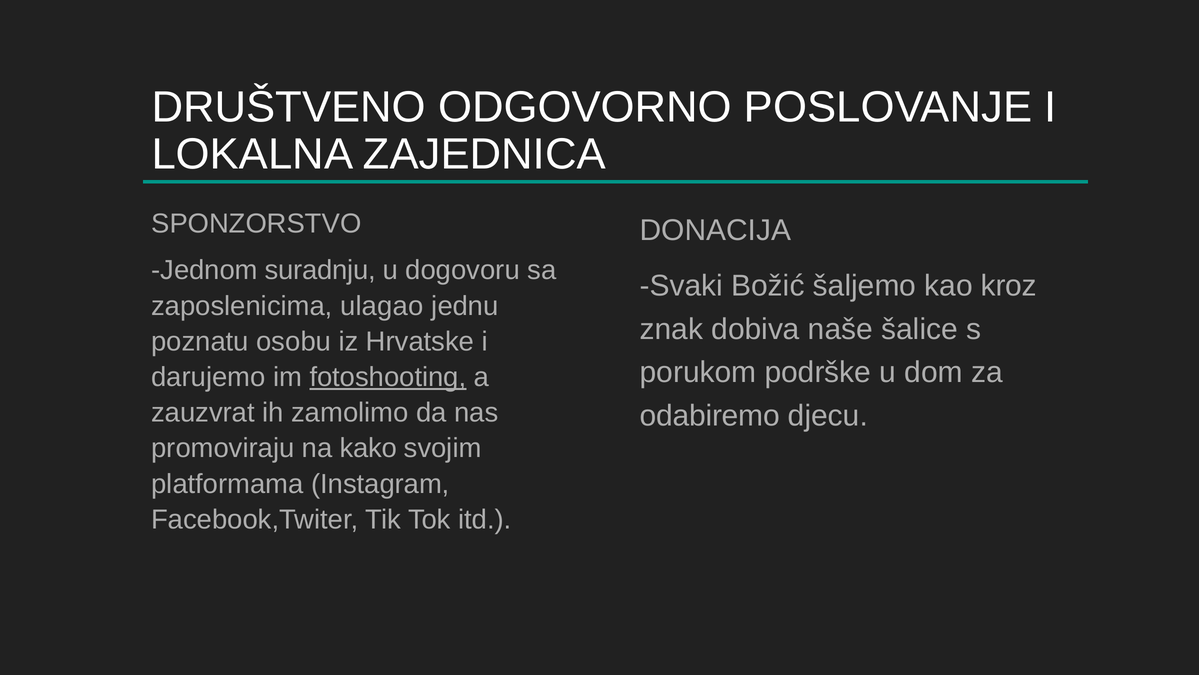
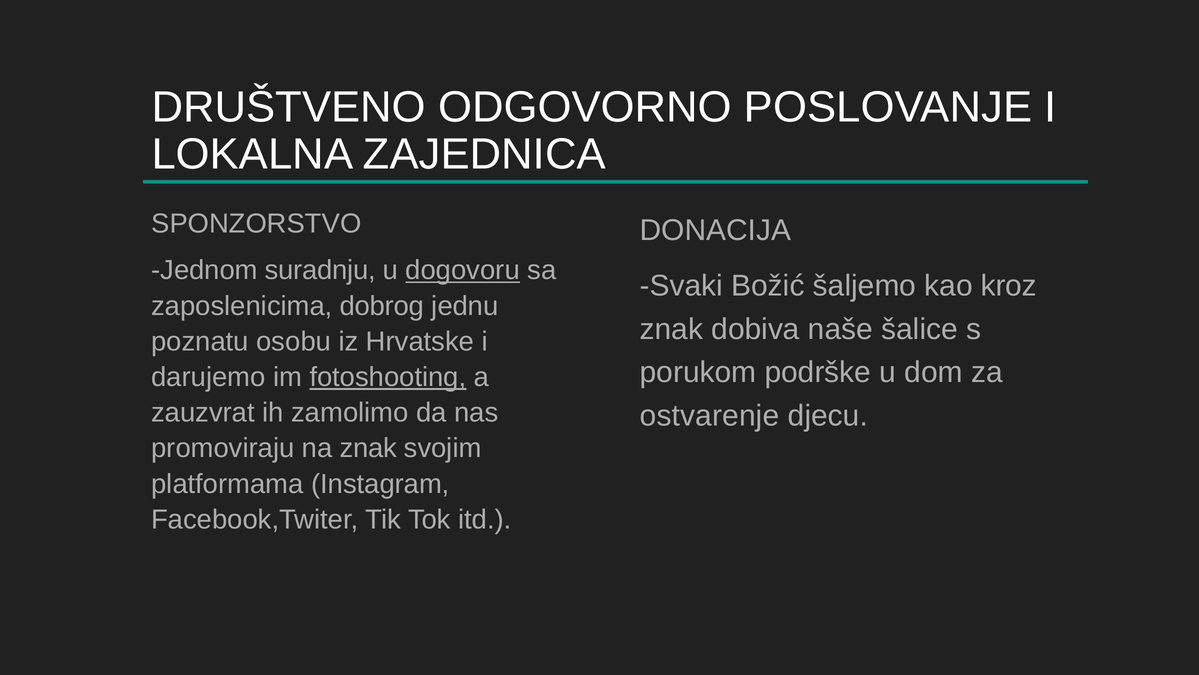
dogovoru underline: none -> present (463, 270)
ulagao: ulagao -> dobrog (382, 306)
odabiremo: odabiremo -> ostvarenje (710, 415)
na kako: kako -> znak (368, 448)
